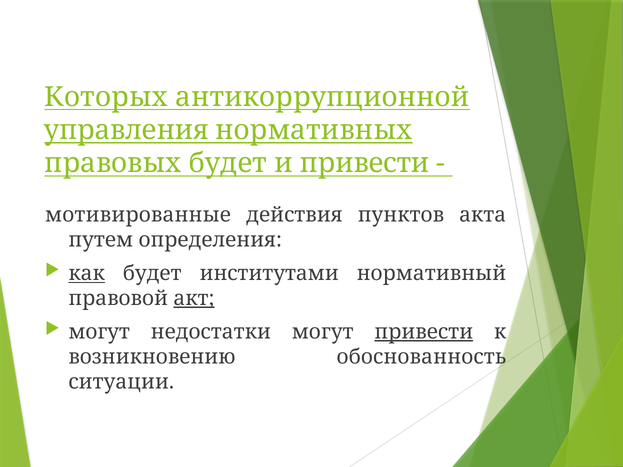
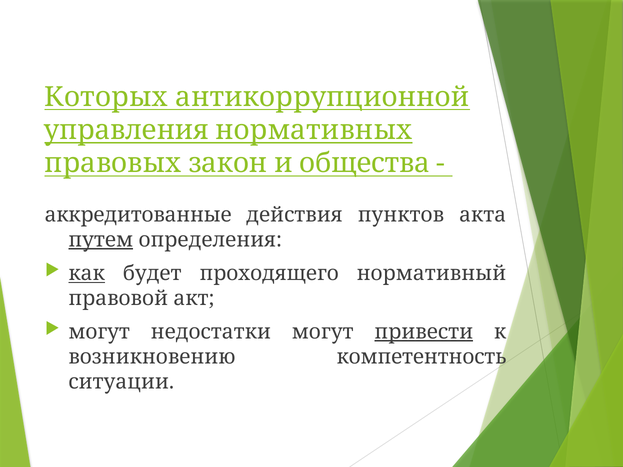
правовых будет: будет -> закон (228, 163)
и привести: привести -> общества (365, 163)
мотивированные: мотивированные -> аккредитованные (138, 215)
путем underline: none -> present (101, 240)
институтами: институтами -> проходящего (269, 274)
акт underline: present -> none (194, 299)
обоснованность: обоснованность -> компетентность (421, 357)
